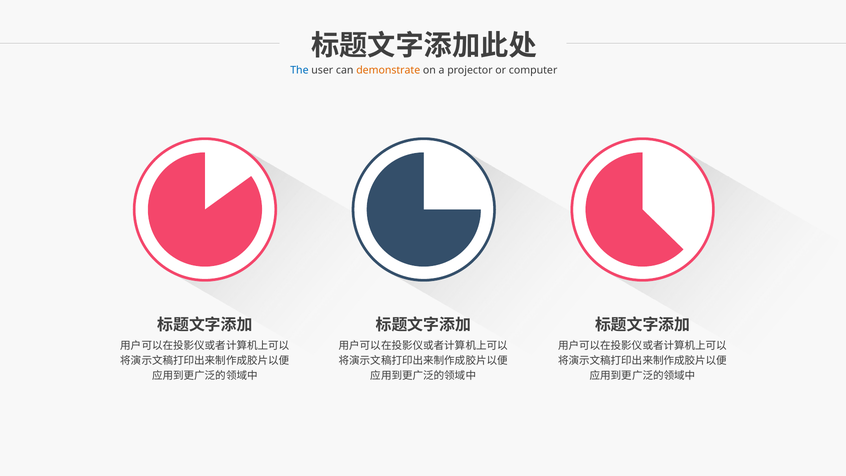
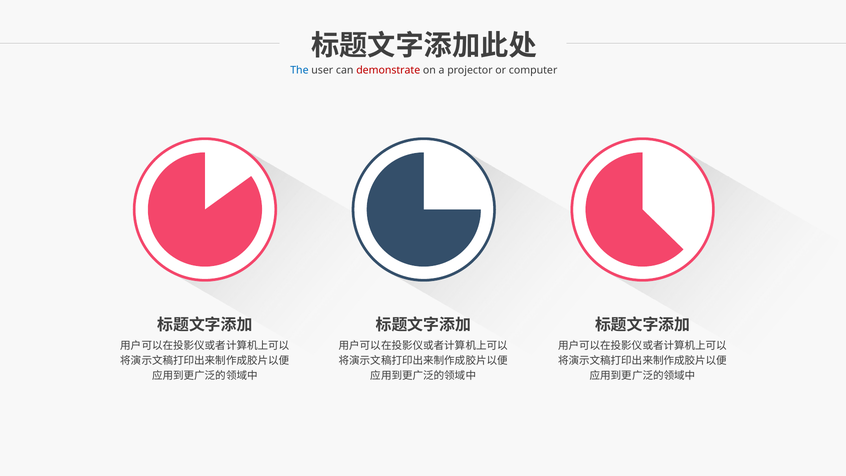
demonstrate colour: orange -> red (388, 70)
